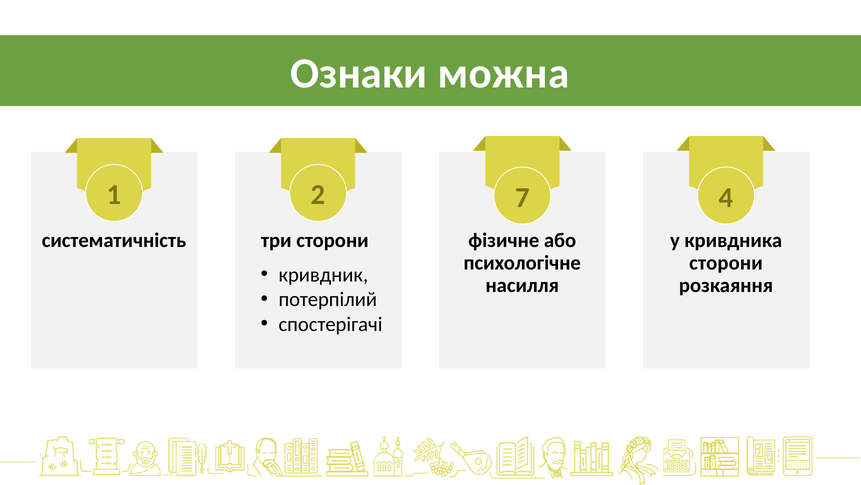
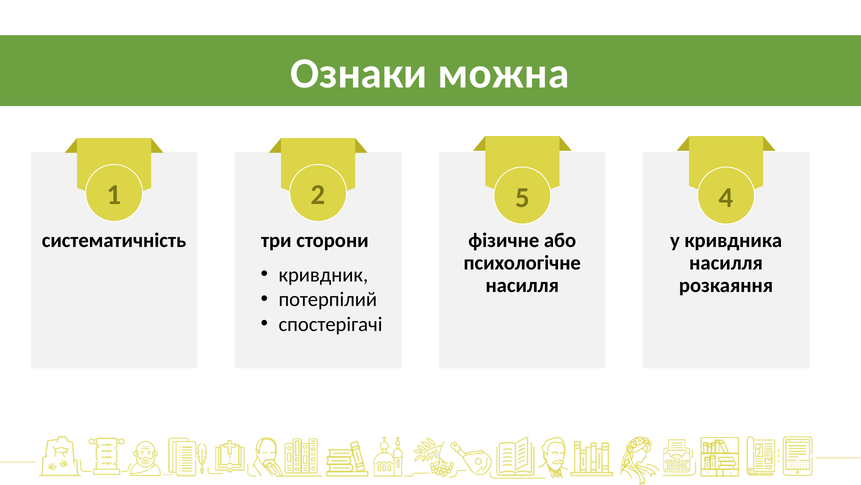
7: 7 -> 5 (522, 197)
сторони: сторони -> насилля (726, 263)
